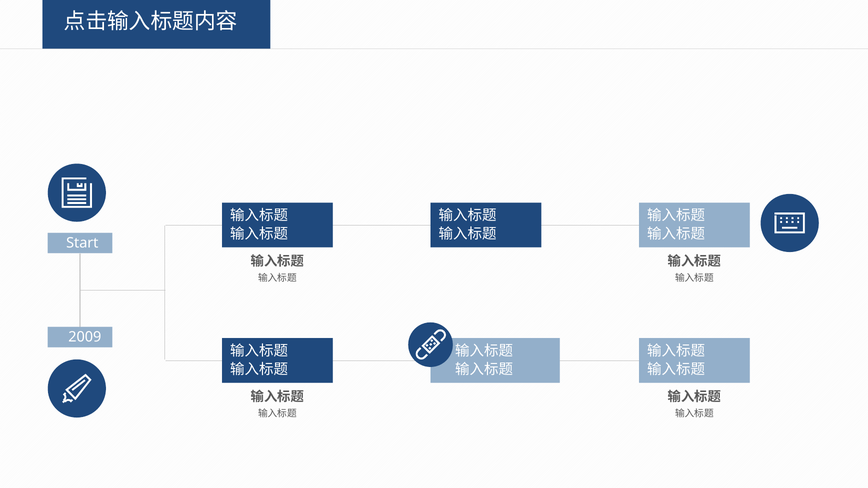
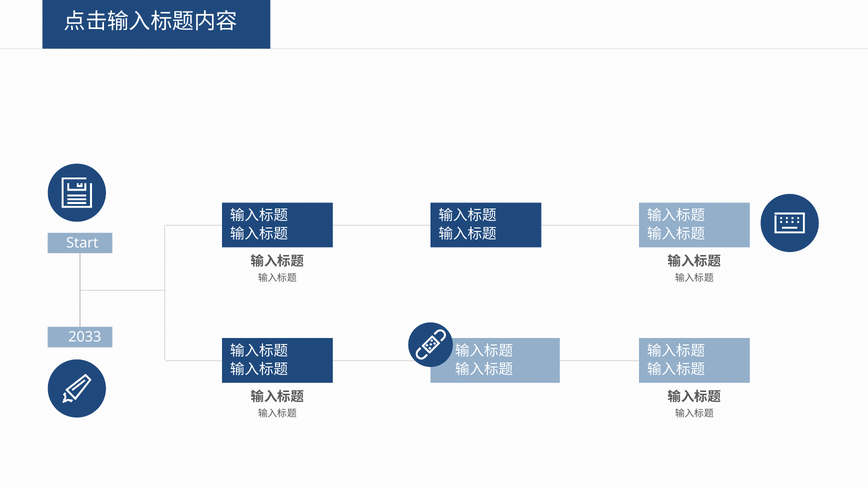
2009: 2009 -> 2033 (85, 337)
